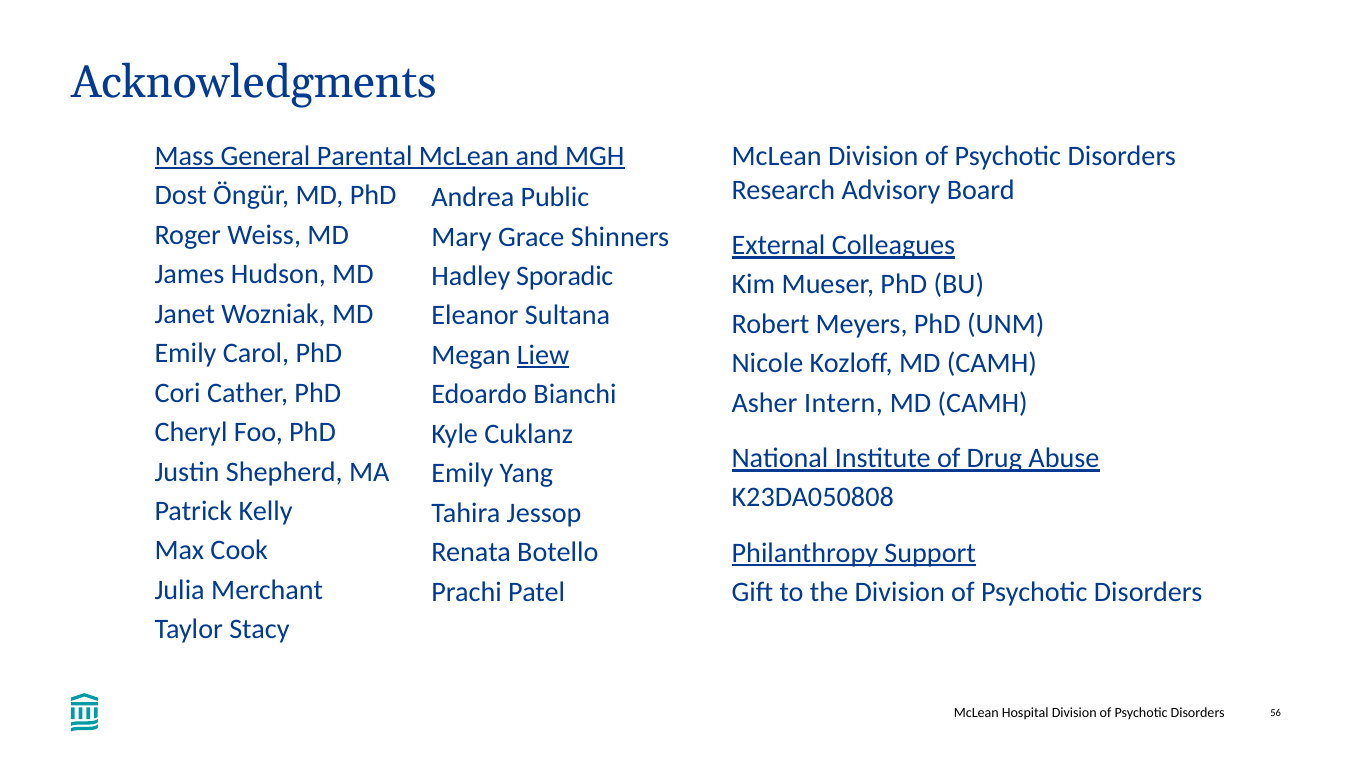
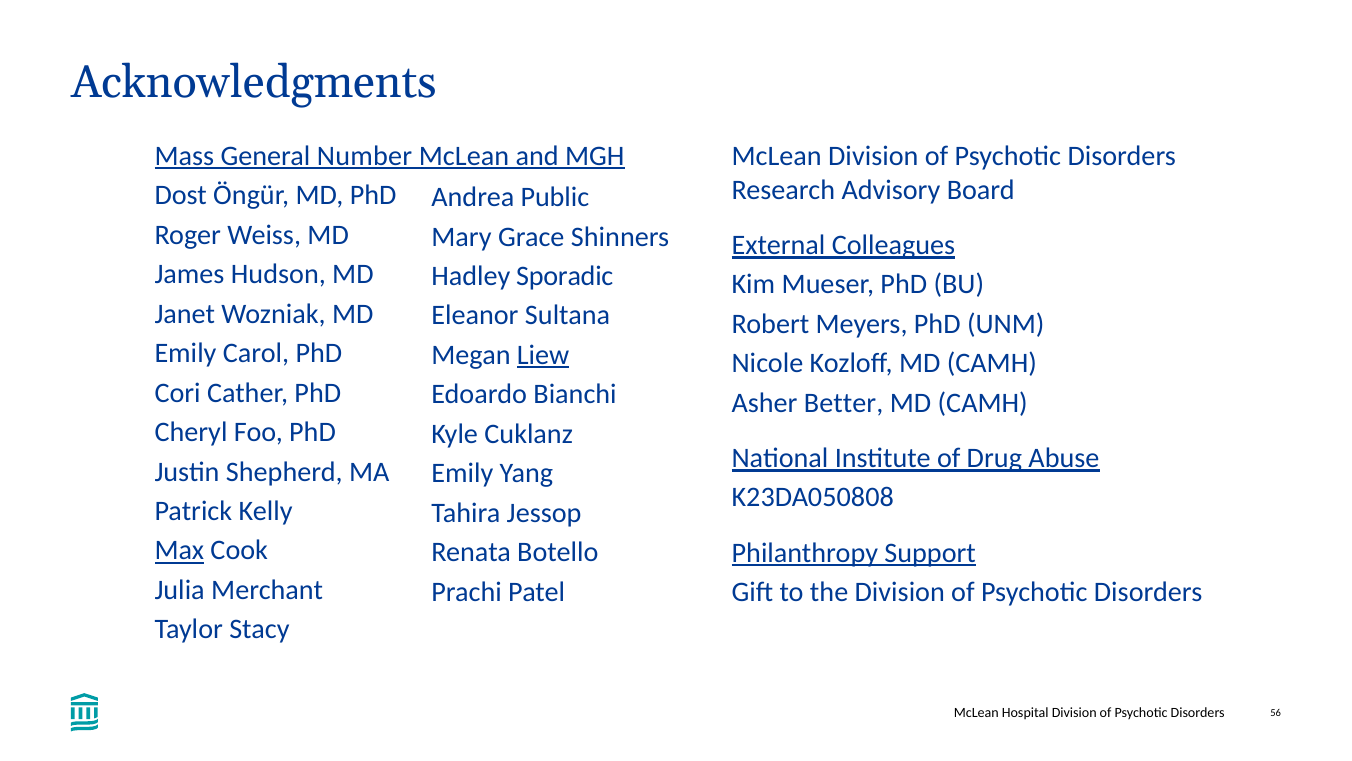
Parental: Parental -> Number (365, 156)
Intern: Intern -> Better (844, 403)
Max underline: none -> present (179, 550)
